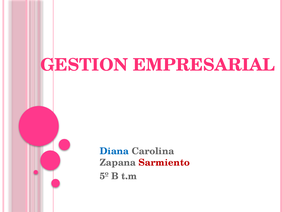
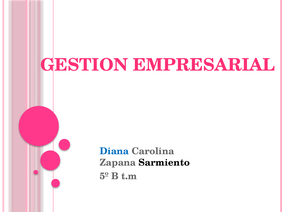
Sarmiento colour: red -> black (164, 162)
